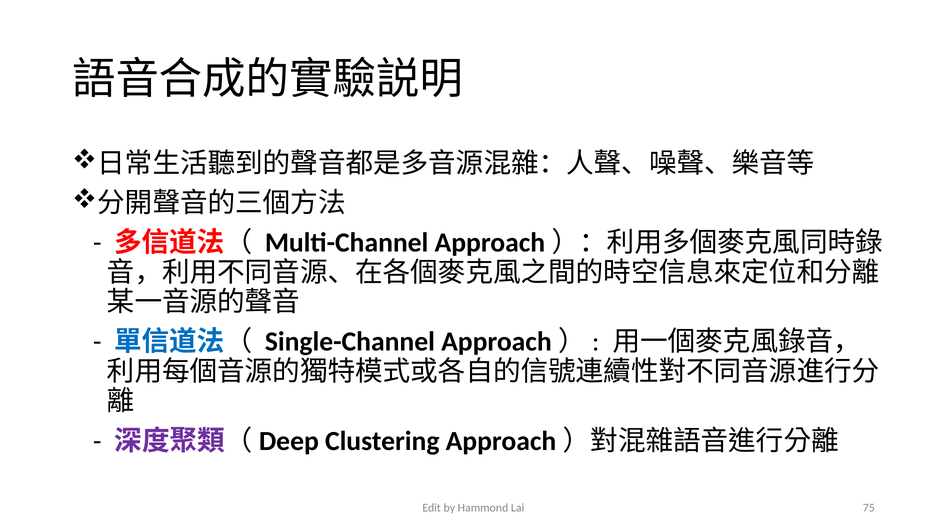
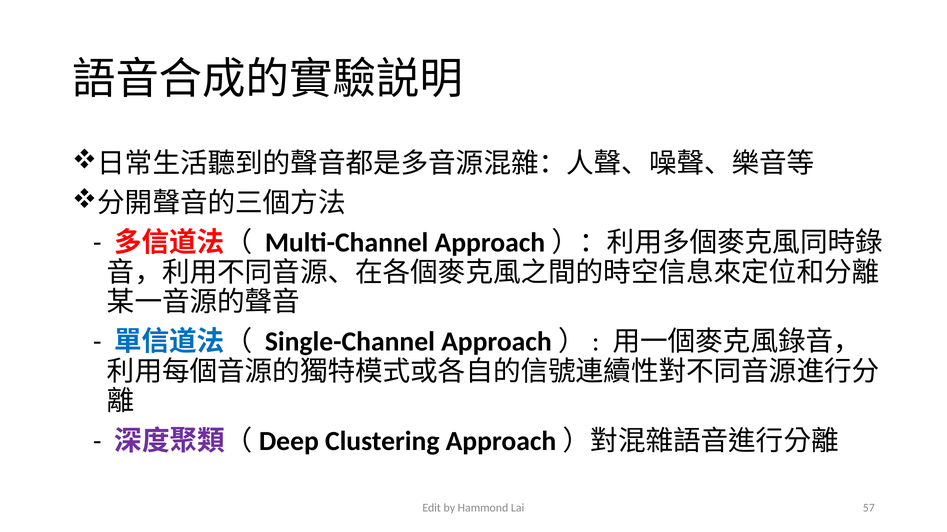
75: 75 -> 57 (869, 509)
